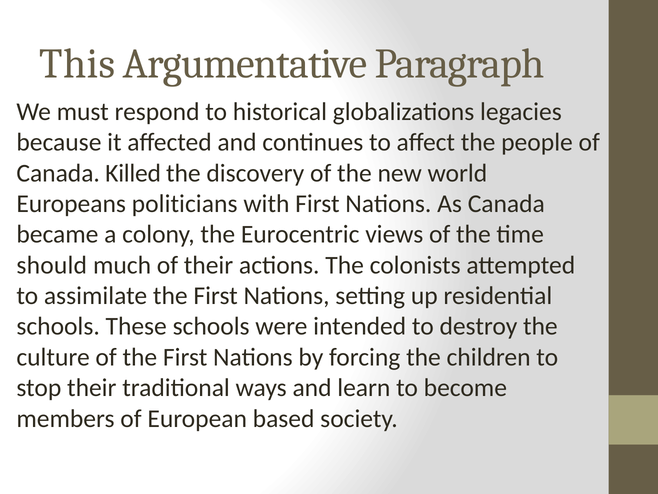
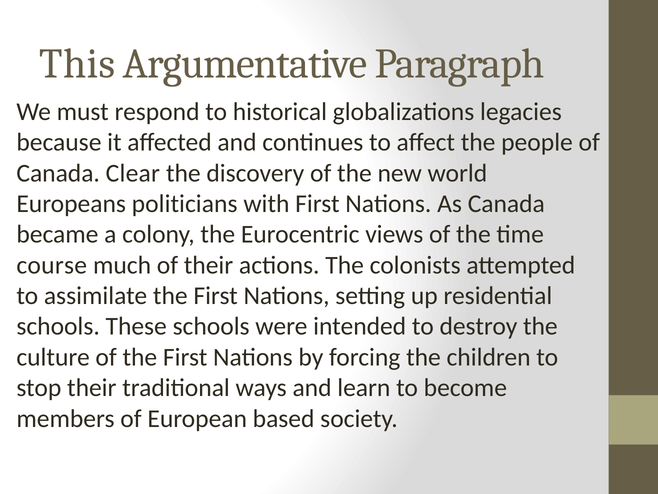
Killed: Killed -> Clear (133, 173)
should: should -> course (52, 265)
